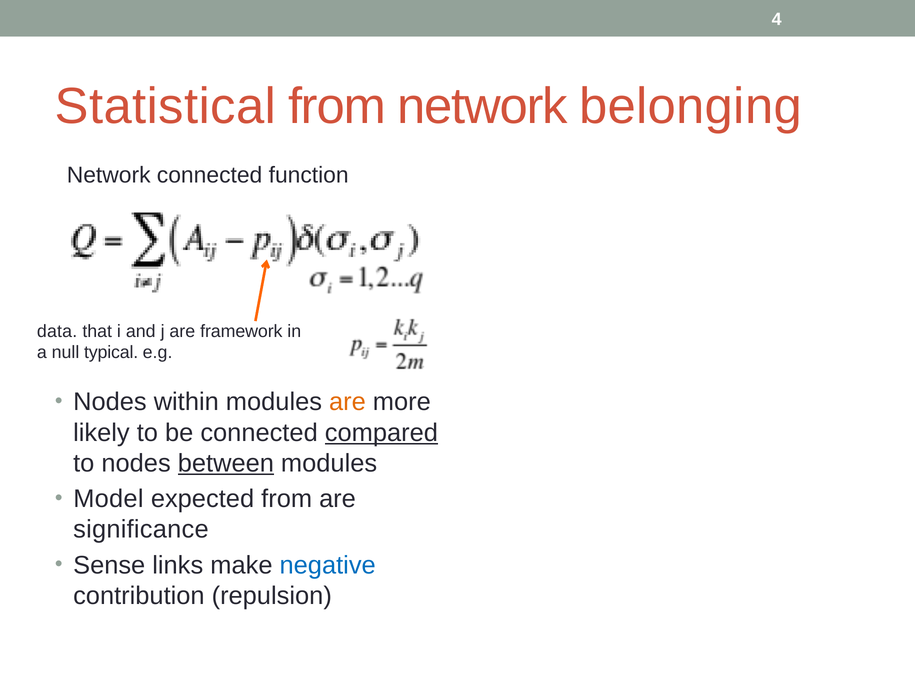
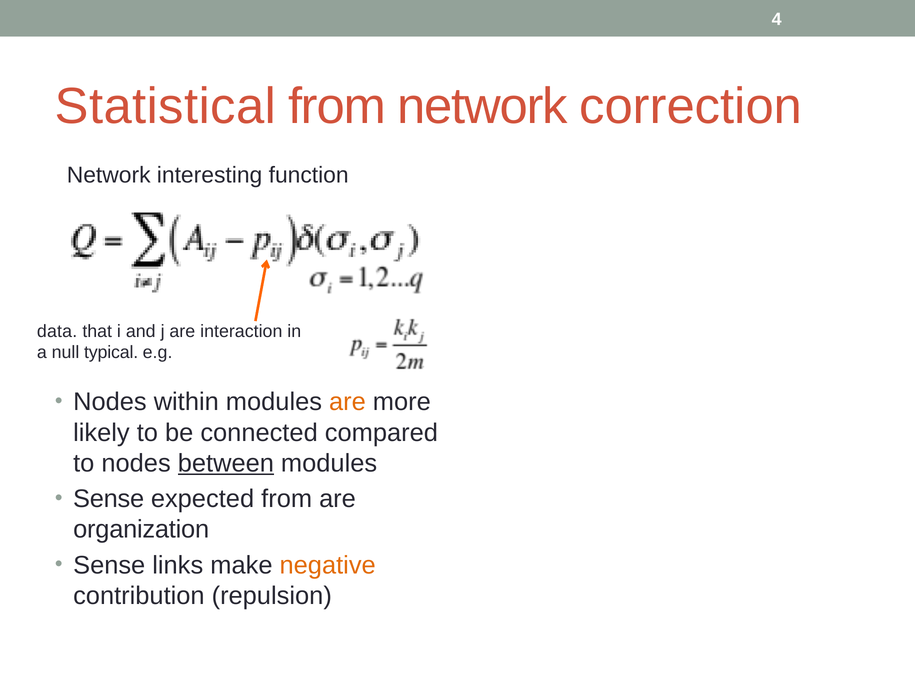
belonging: belonging -> correction (691, 106)
Network connected: connected -> interesting (210, 175)
framework: framework -> interaction (241, 331)
compared underline: present -> none (381, 432)
Model: Model -> Sense (109, 498)
significance: significance -> organization (141, 529)
negative colour: blue -> orange (328, 565)
